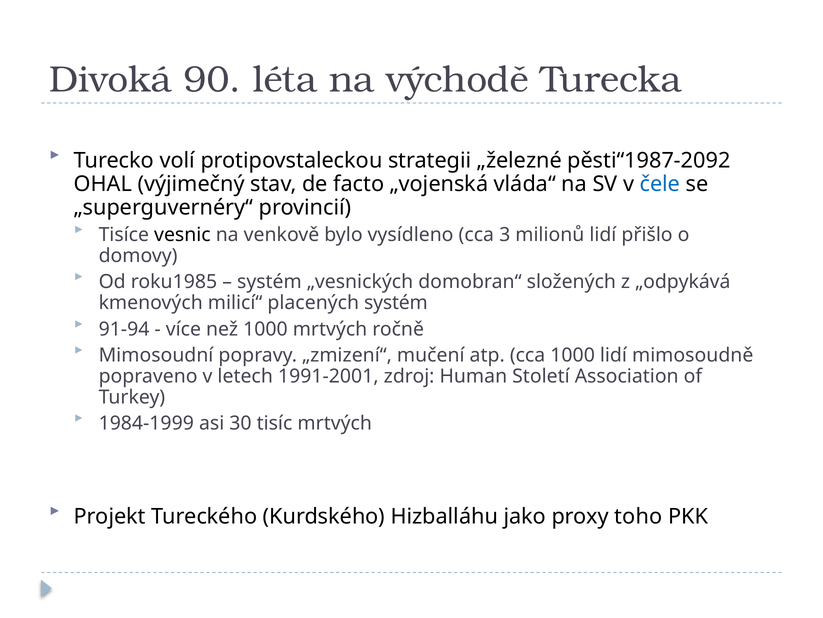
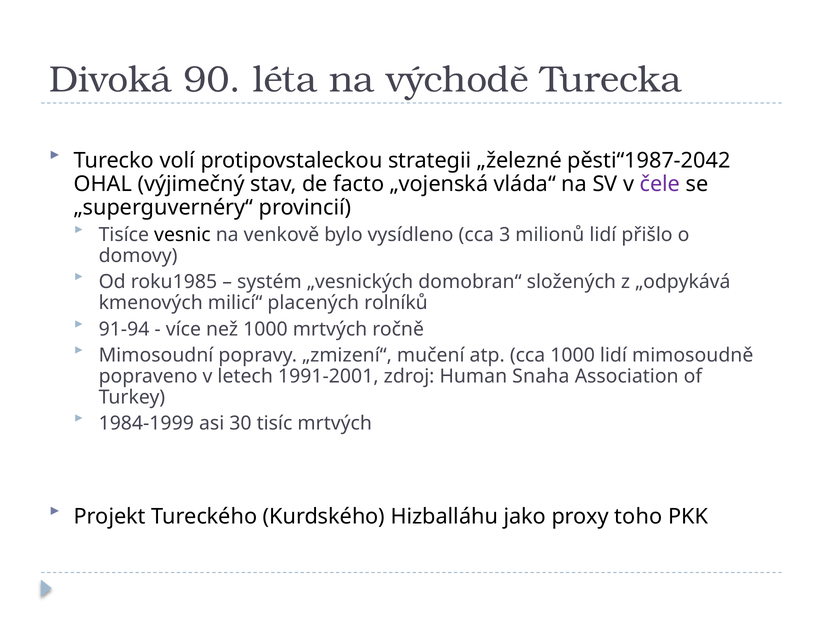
pěsti“1987-2092: pěsti“1987-2092 -> pěsti“1987-2042 (649, 161)
čele colour: blue -> purple (660, 184)
placených systém: systém -> rolníků (396, 303)
Století: Století -> Snaha (541, 376)
